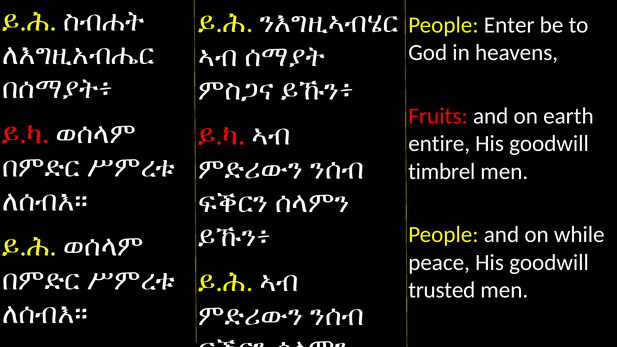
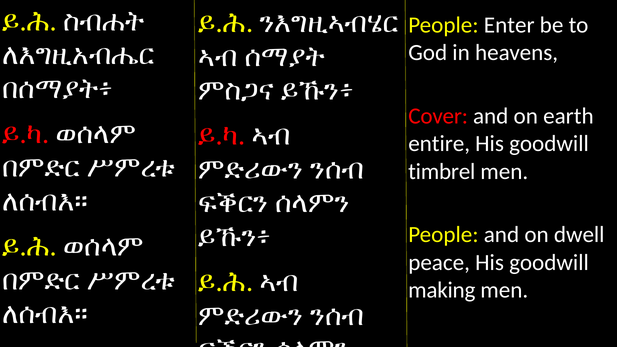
Fruits: Fruits -> Cover (438, 116)
while: while -> dwell (579, 235)
trusted: trusted -> making (442, 290)
